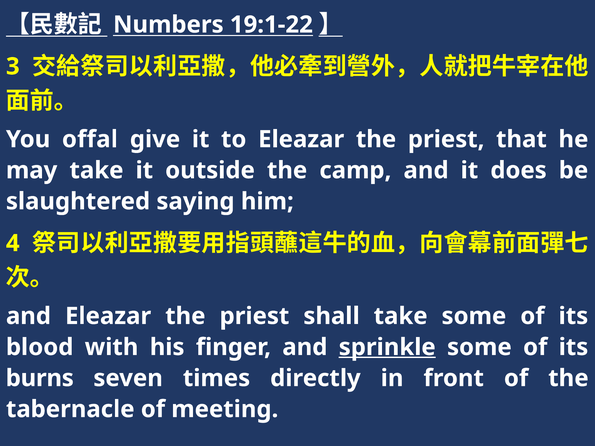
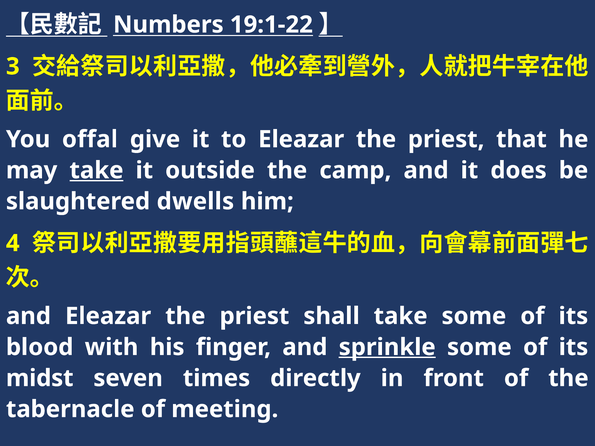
take underline: none -> present (96, 170)
saying: saying -> dwells (195, 202)
burns: burns -> midst (40, 378)
